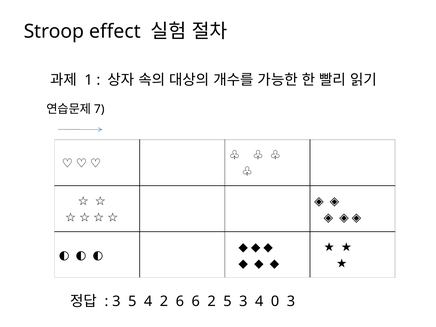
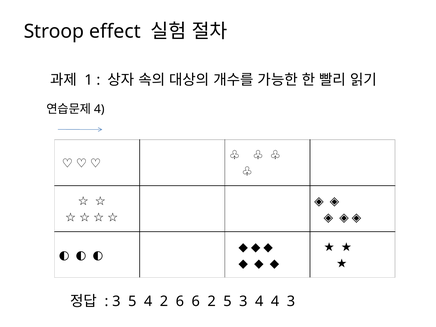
7: 7 -> 4 (99, 109)
4 0: 0 -> 4 (275, 301)
